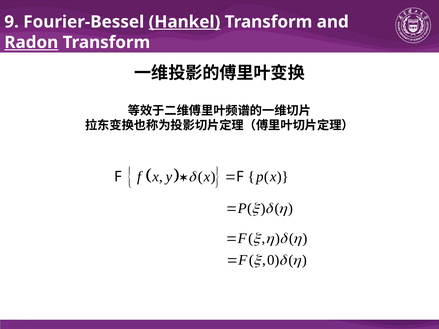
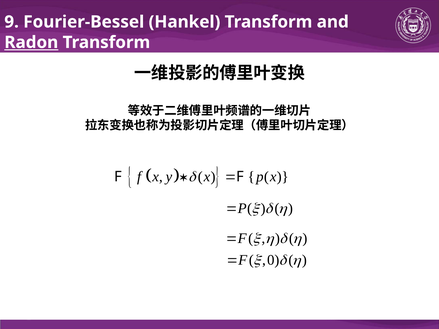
Hankel underline: present -> none (184, 22)
